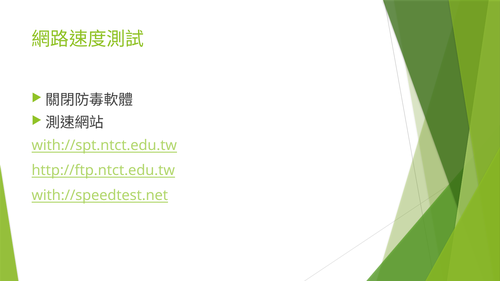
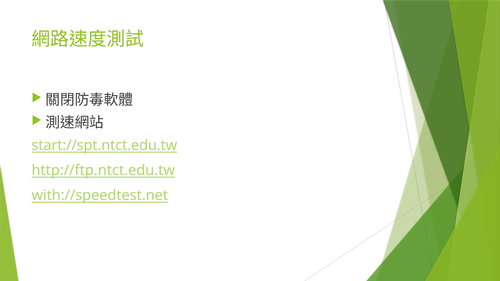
with://spt.ntct.edu.tw: with://spt.ntct.edu.tw -> start://spt.ntct.edu.tw (104, 146)
